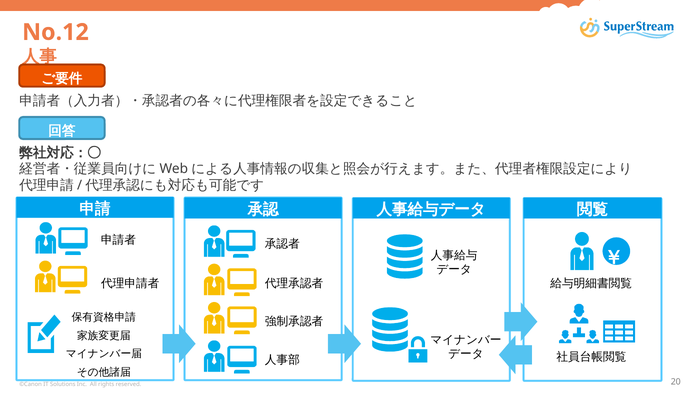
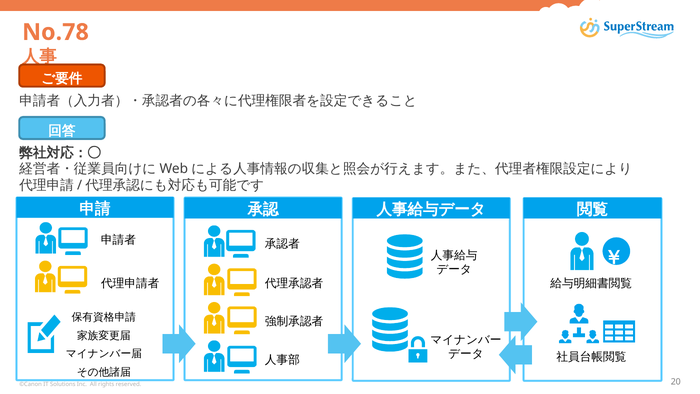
No.12: No.12 -> No.78 (55, 32)
